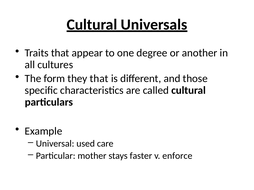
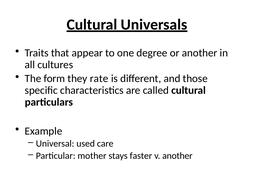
they that: that -> rate (99, 79)
v enforce: enforce -> another (177, 156)
